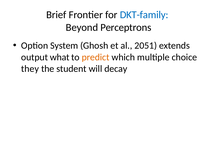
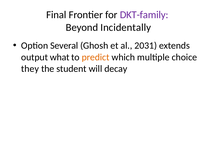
Brief: Brief -> Final (56, 15)
DKT-family colour: blue -> purple (144, 15)
Perceptrons: Perceptrons -> Incidentally (126, 27)
System: System -> Several (64, 46)
2051: 2051 -> 2031 (146, 46)
